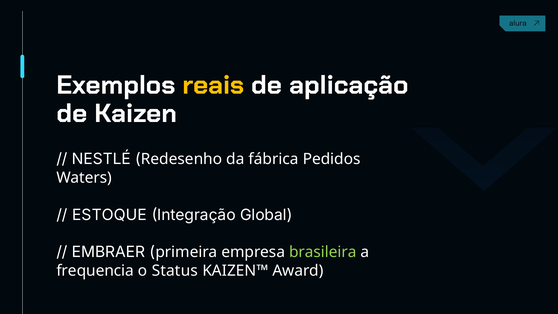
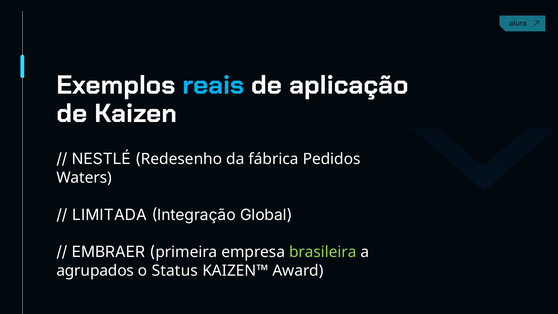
reais colour: yellow -> light blue (213, 85)
ESTOQUE: ESTOQUE -> LIMITADA (110, 215)
frequencia: frequencia -> agrupados (95, 271)
